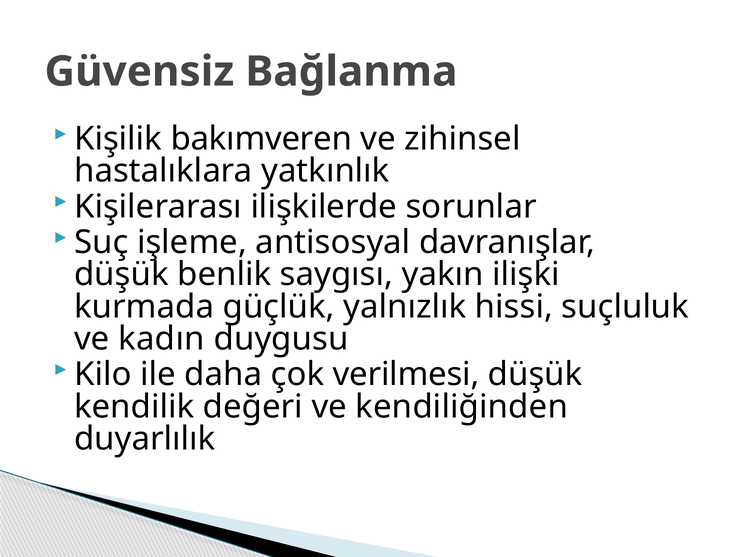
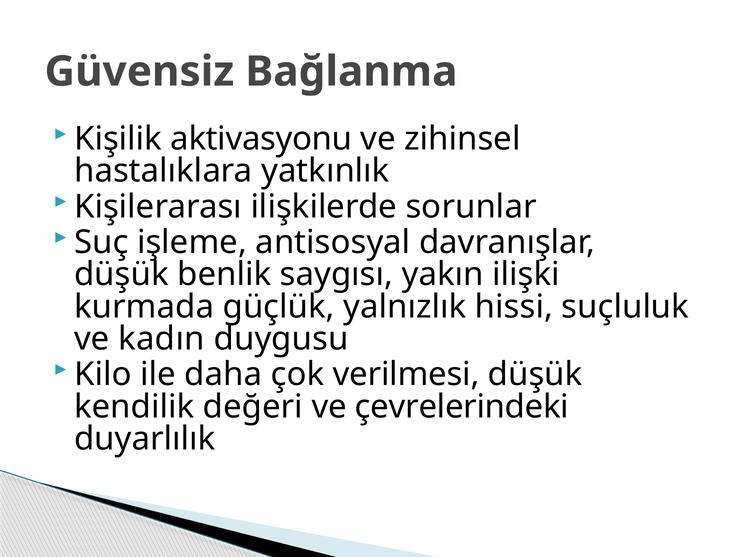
bakımveren: bakımveren -> aktivasyonu (261, 139)
kendiliğinden: kendiliğinden -> çevrelerindeki (462, 407)
